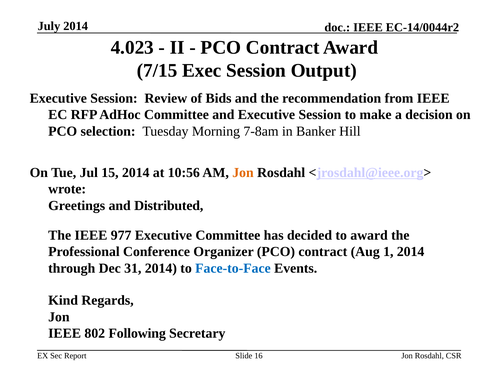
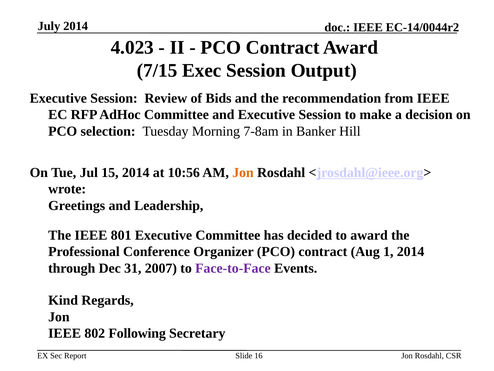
Distributed: Distributed -> Leadership (169, 205)
977: 977 -> 801 (121, 235)
31 2014: 2014 -> 2007 (161, 268)
Face-to-Face colour: blue -> purple (233, 268)
